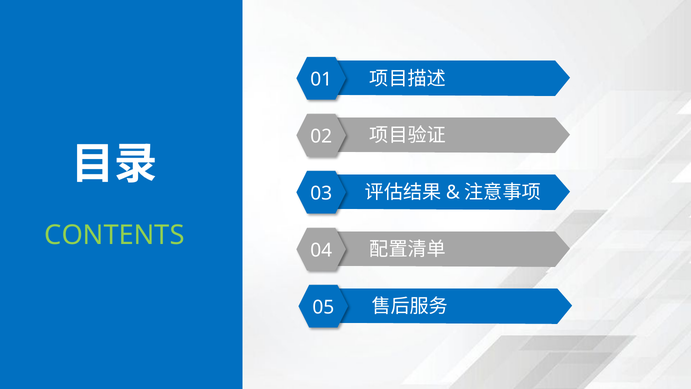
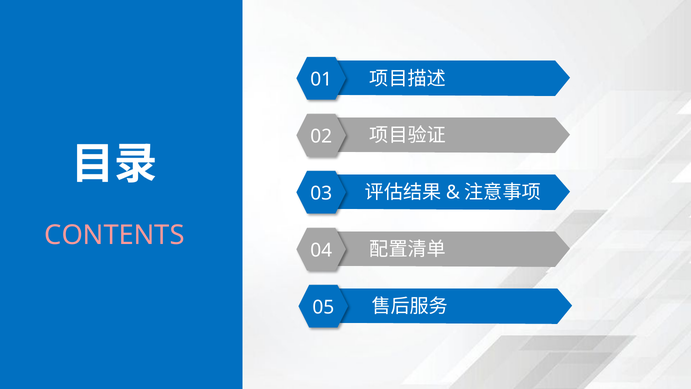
CONTENTS colour: light green -> pink (114, 235)
